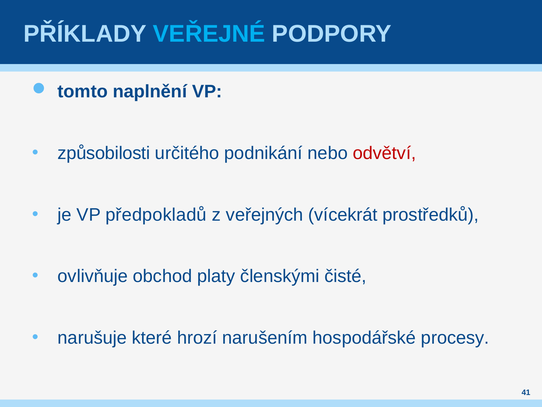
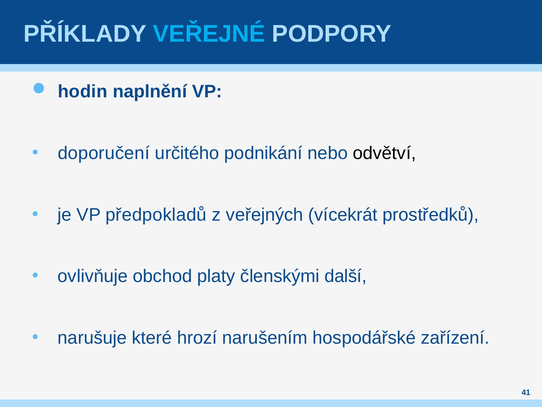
tomto: tomto -> hodin (83, 92)
způsobilosti: způsobilosti -> doporučení (104, 153)
odvětví colour: red -> black (384, 153)
čisté: čisté -> další (346, 276)
procesy: procesy -> zařízení (455, 337)
